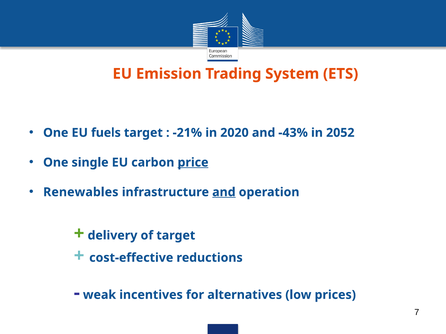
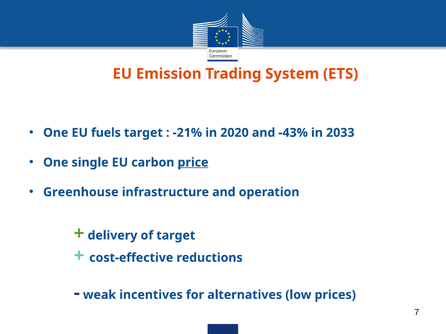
2052: 2052 -> 2033 (340, 133)
Renewables: Renewables -> Greenhouse (81, 192)
and underline: present -> none (224, 192)
